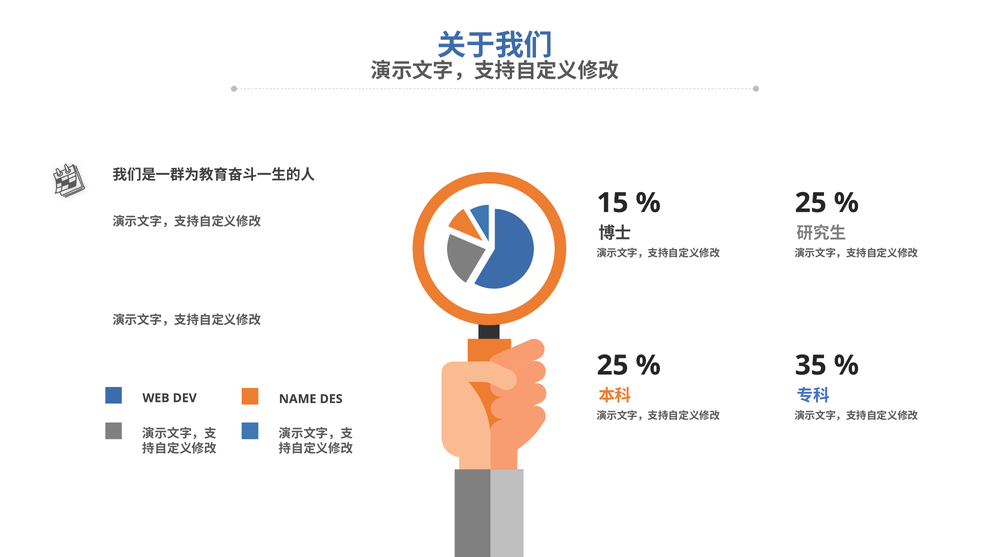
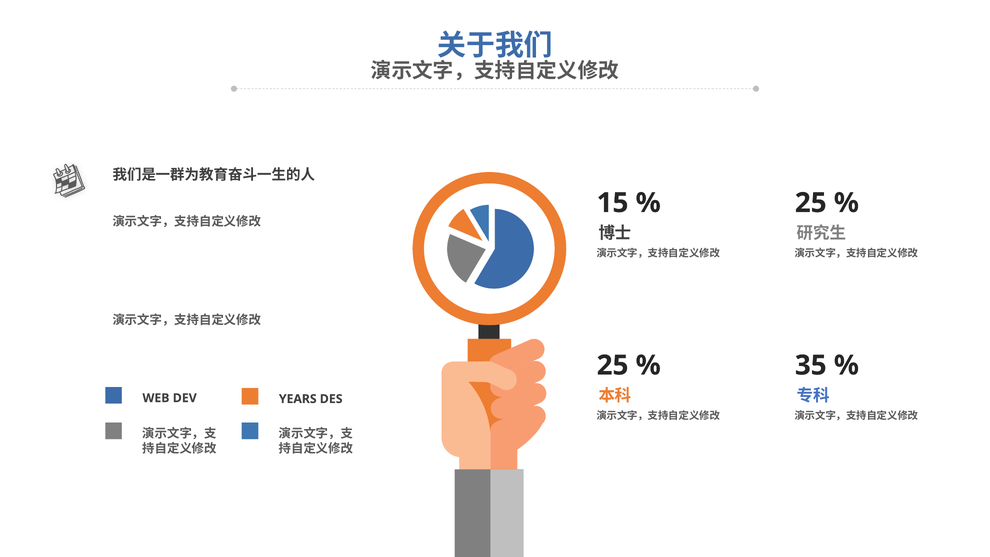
NAME: NAME -> YEARS (298, 399)
